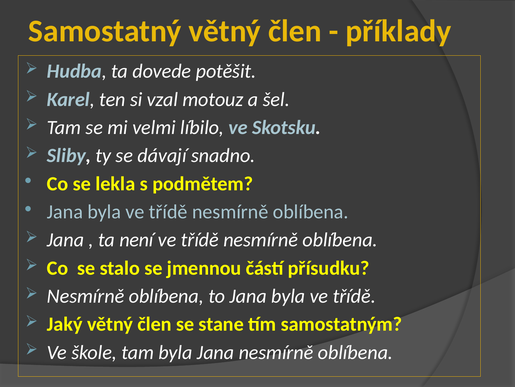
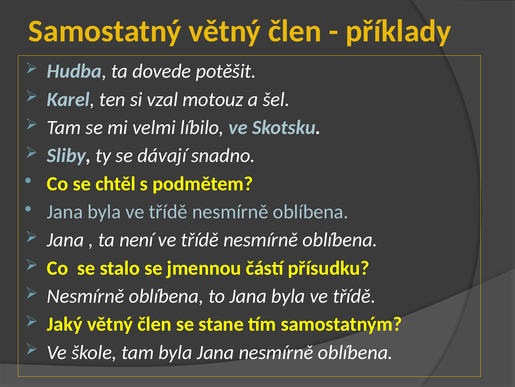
lekla: lekla -> chtěl (115, 183)
